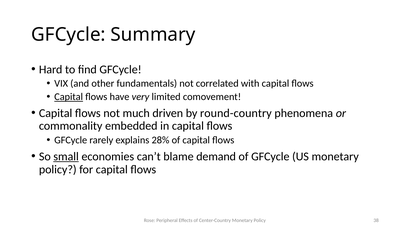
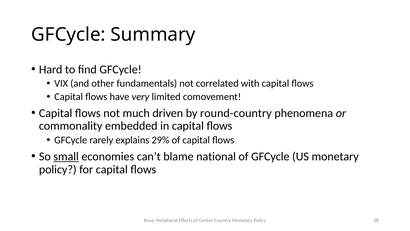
Capital underline: present -> none (69, 97)
28%: 28% -> 29% (160, 140)
demand: demand -> national (216, 156)
